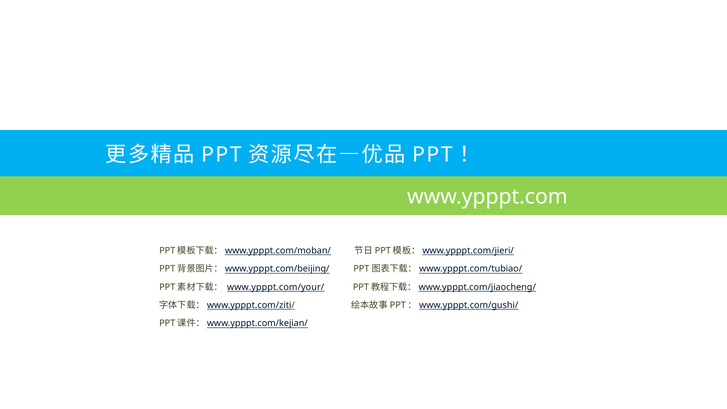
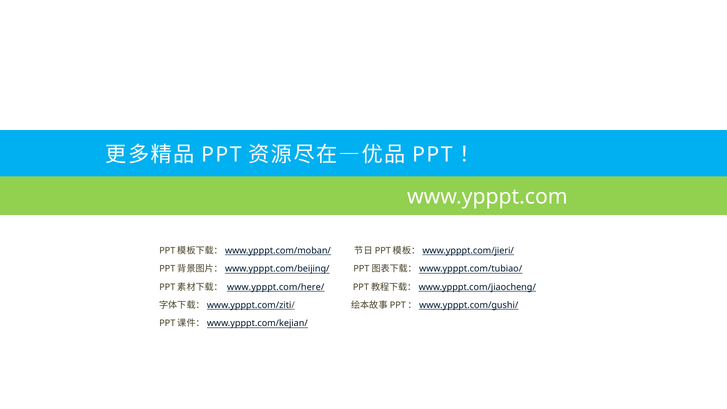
www.ypppt.com/your/: www.ypppt.com/your/ -> www.ypppt.com/here/ (276, 287)
